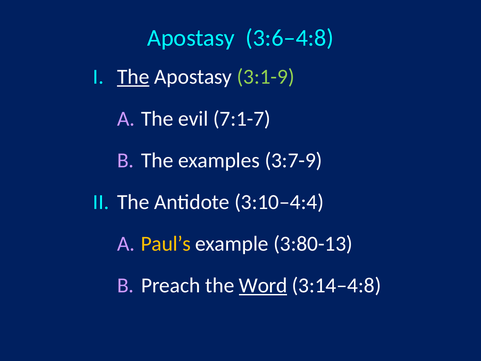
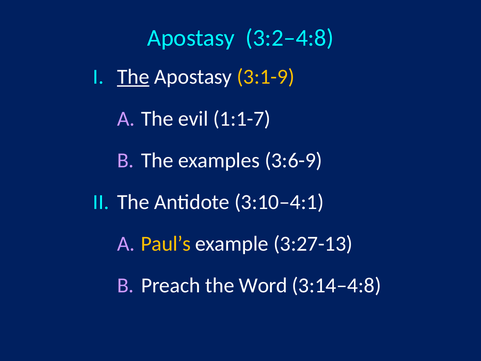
3:6‒4:8: 3:6‒4:8 -> 3:2‒4:8 (290, 38)
3:1-9 colour: light green -> yellow (266, 77)
7:1-7: 7:1-7 -> 1:1-7 (242, 119)
3:7-9: 3:7-9 -> 3:6-9 (294, 160)
3:10‒4:4: 3:10‒4:4 -> 3:10‒4:1 (279, 202)
3:80-13: 3:80-13 -> 3:27-13 (313, 244)
Word underline: present -> none (263, 285)
